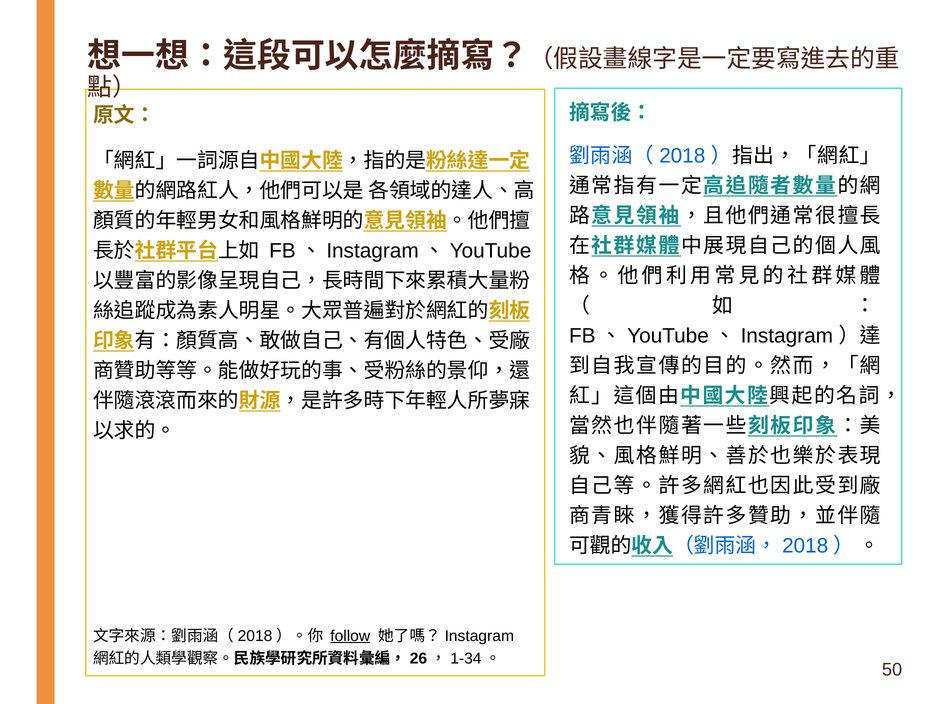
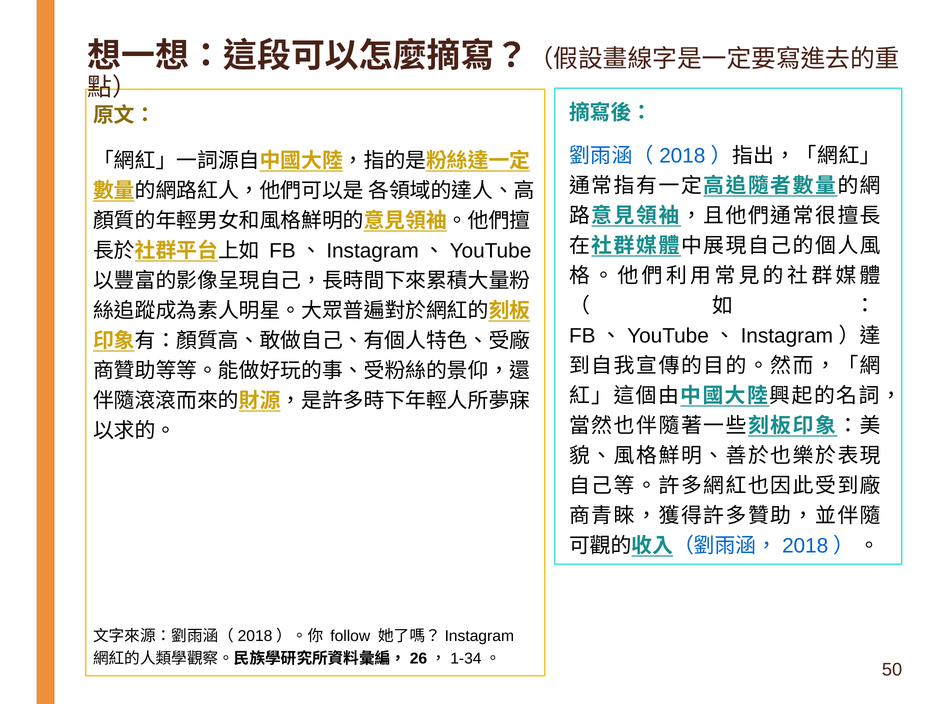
follow underline: present -> none (350, 636)
